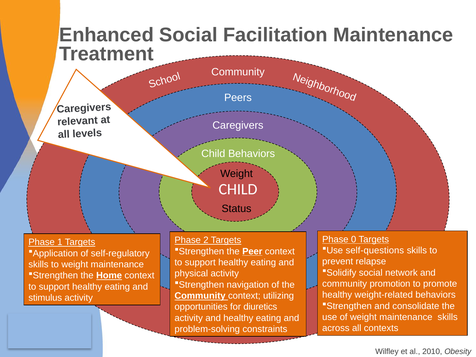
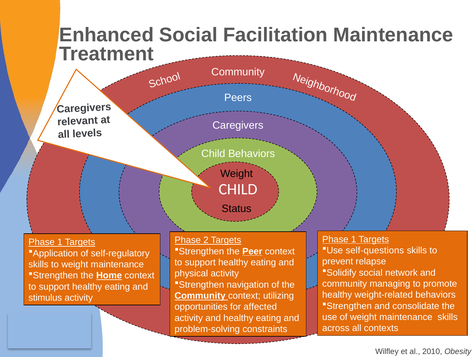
0: 0 -> 1 (354, 239)
promotion: promotion -> managing (390, 284)
diuretics: diuretics -> affected (260, 307)
